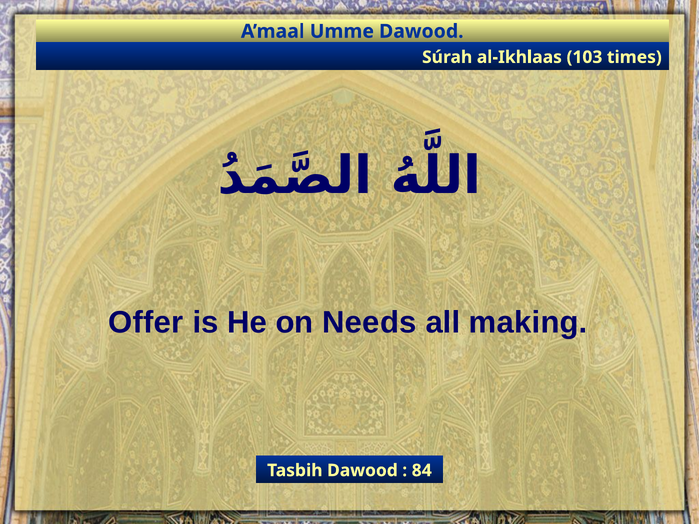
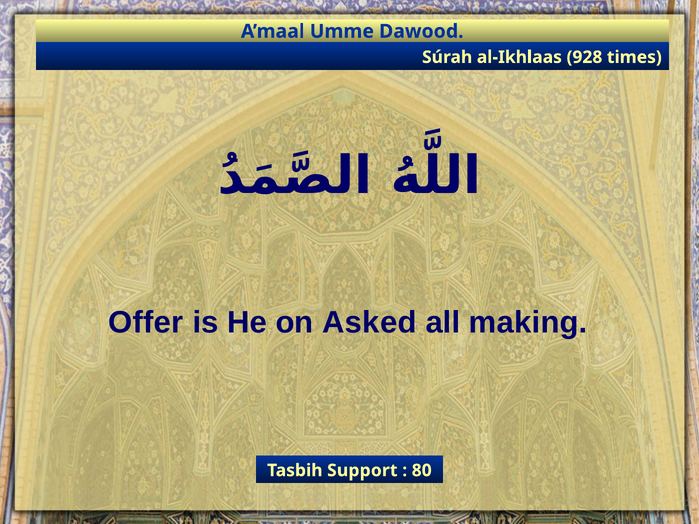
103: 103 -> 928 (584, 57)
Needs: Needs -> Asked (369, 323)
Tasbih Dawood: Dawood -> Support (362, 471)
84: 84 -> 80 (422, 471)
